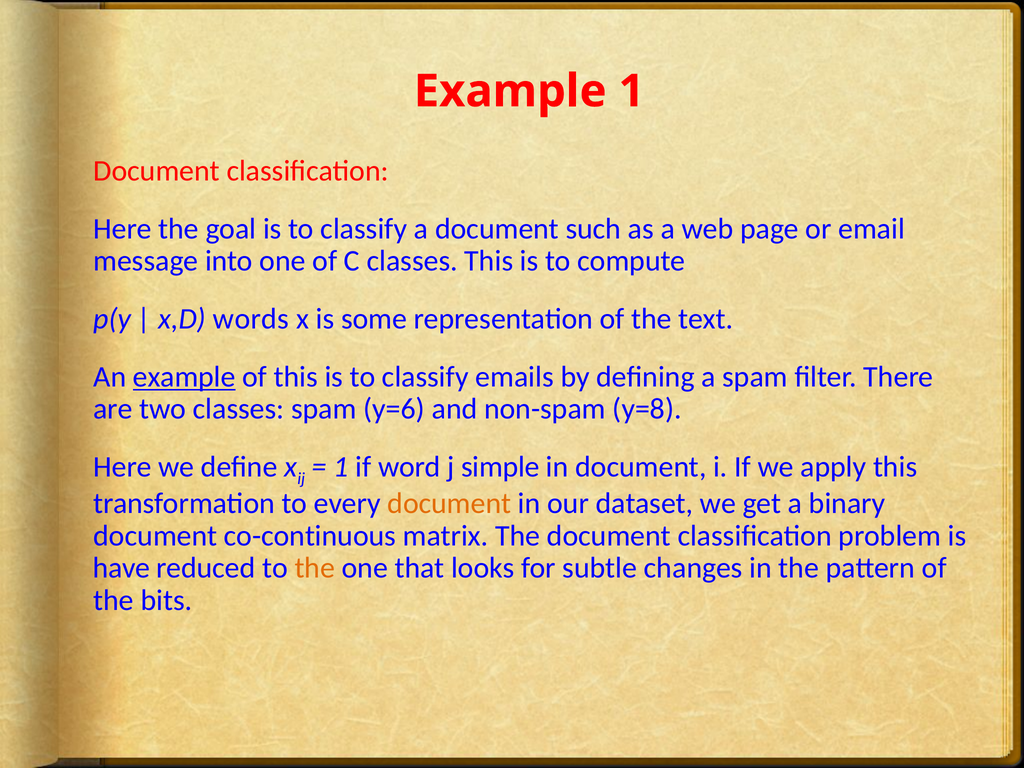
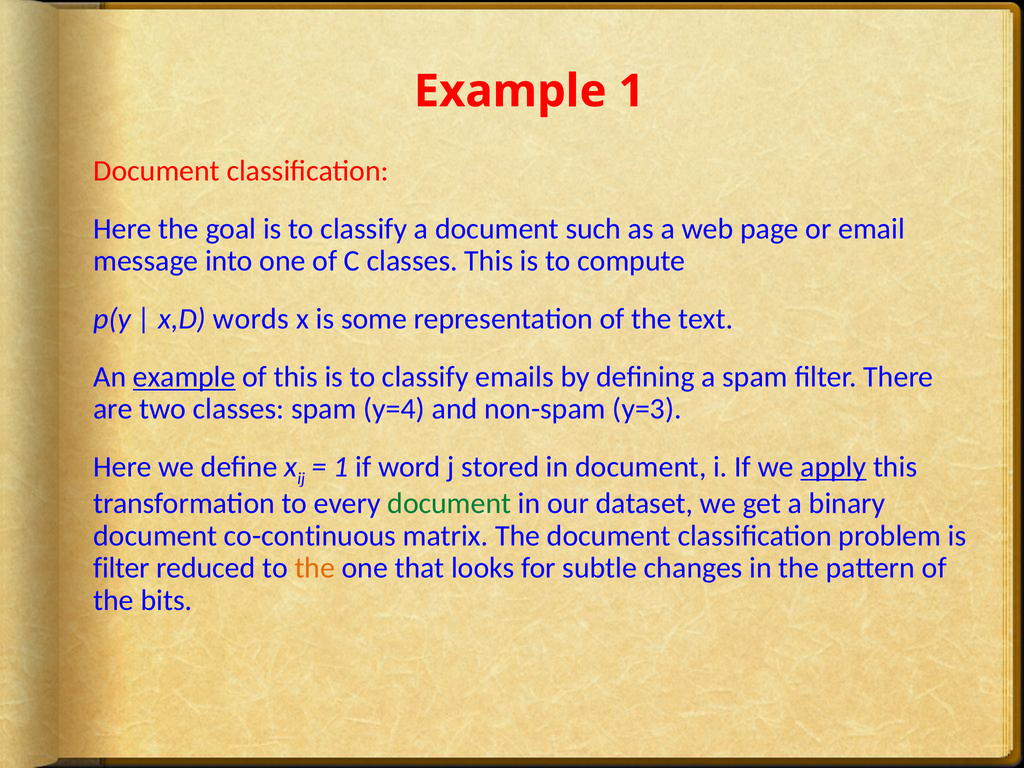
y=6: y=6 -> y=4 (394, 409)
y=8: y=8 -> y=3 (647, 409)
simple: simple -> stored (500, 467)
apply underline: none -> present (833, 467)
document colour: orange -> green (449, 503)
have: have -> filter (122, 568)
